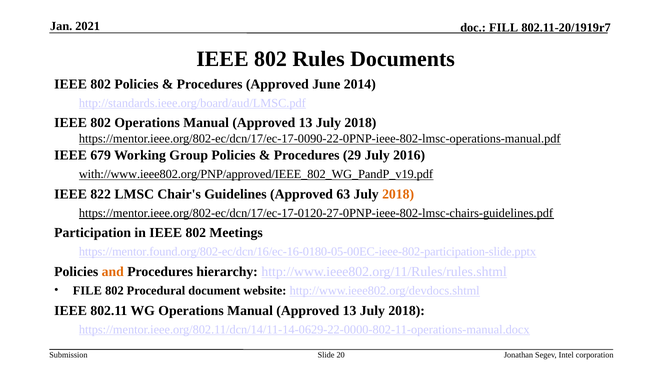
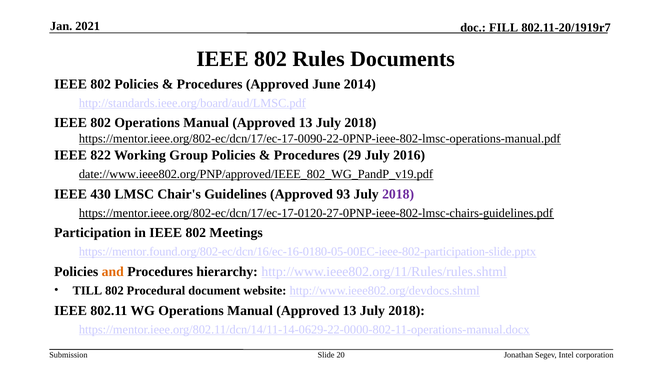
679: 679 -> 822 (101, 155)
with://www.ieee802.org/PNP/approved/IEEE_802_WG_PandP_v19.pdf: with://www.ieee802.org/PNP/approved/IEEE_802_WG_PandP_v19.pdf -> date://www.ieee802.org/PNP/approved/IEEE_802_WG_PandP_v19.pdf (256, 174)
822: 822 -> 430 (101, 194)
63: 63 -> 93 (343, 194)
2018 colour: orange -> purple (398, 194)
FILE: FILE -> TILL (87, 290)
